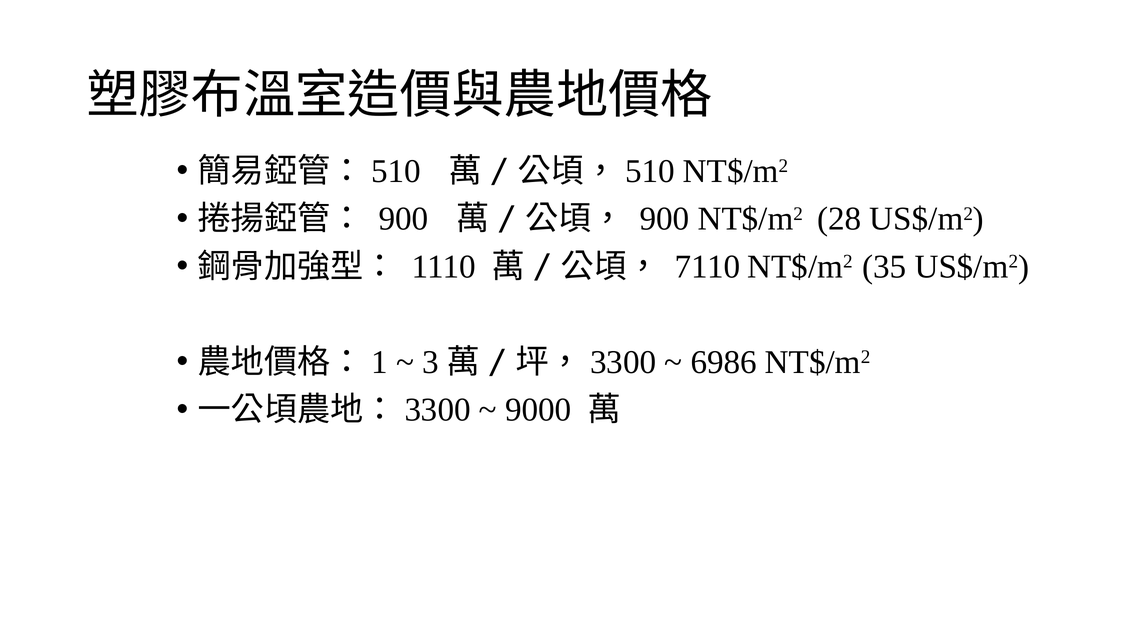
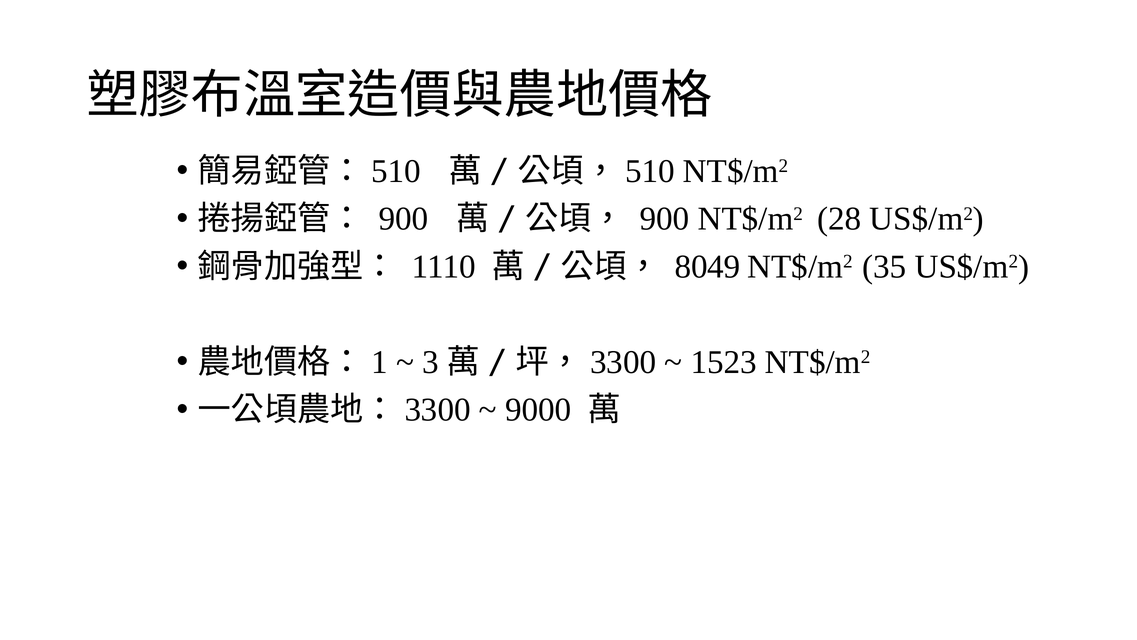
7110: 7110 -> 8049 (707, 267)
6986: 6986 -> 1523 (724, 362)
